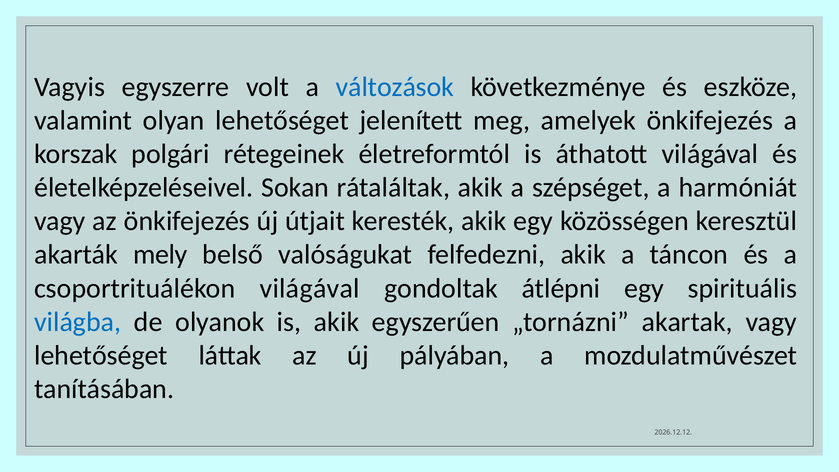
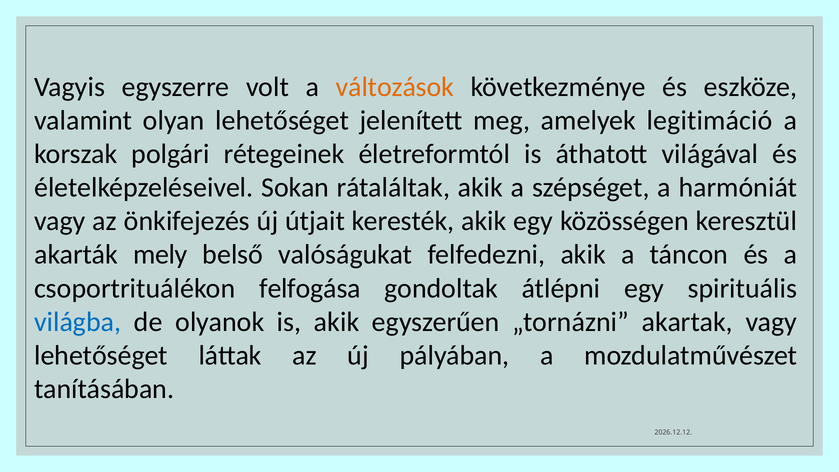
változások colour: blue -> orange (395, 87)
amelyek önkifejezés: önkifejezés -> legitimáció (710, 120)
csoportrituálékon világával: világával -> felfogása (310, 288)
